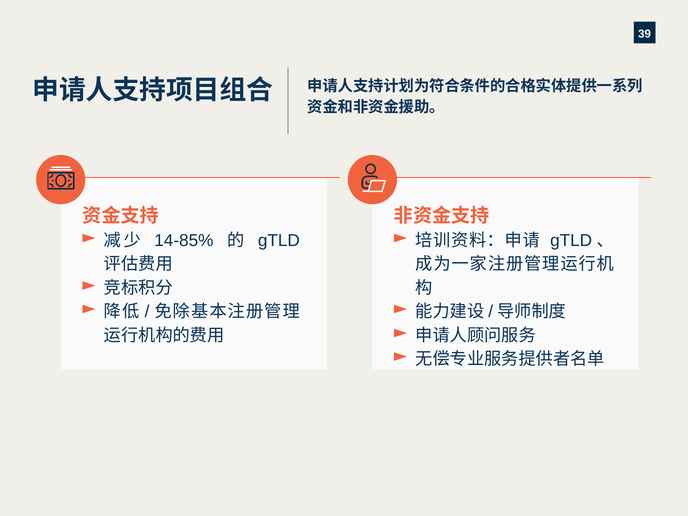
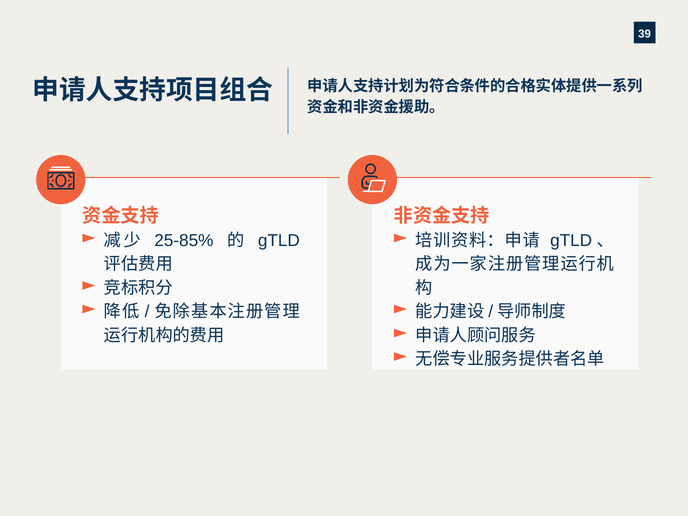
14-85%: 14-85% -> 25-85% (184, 240)
